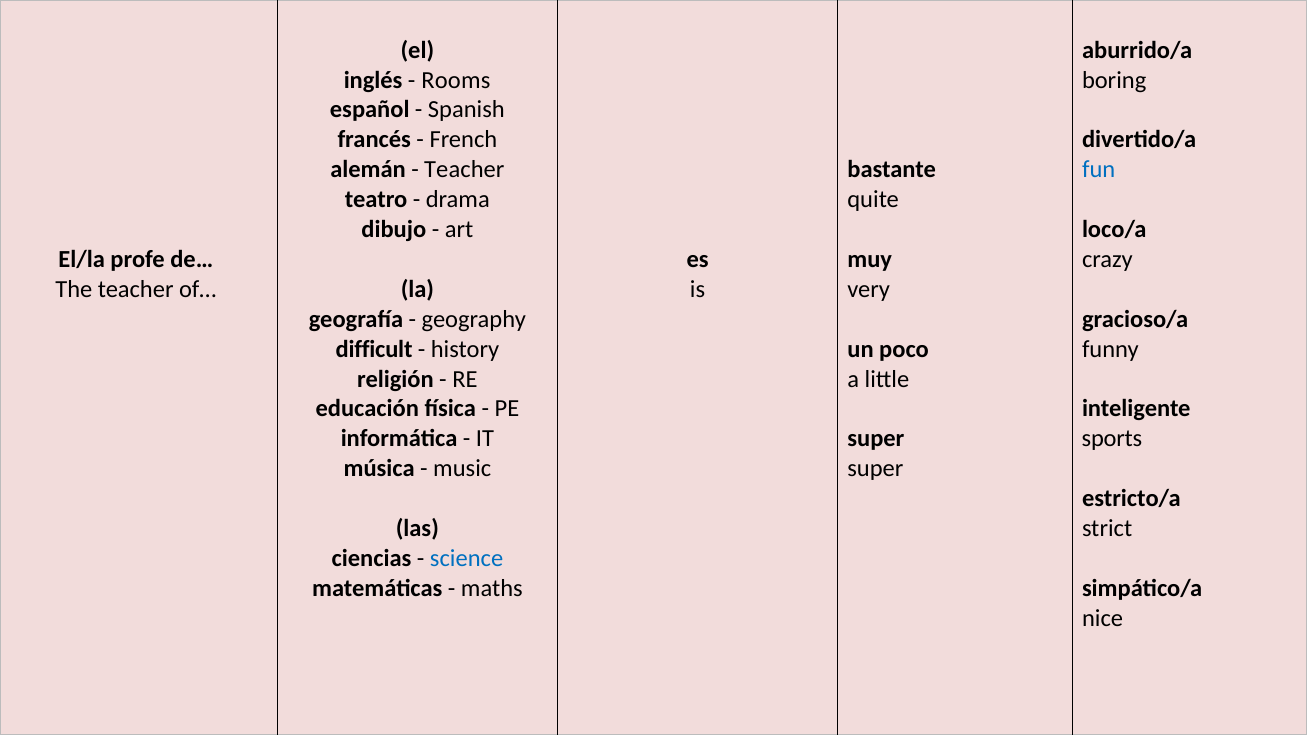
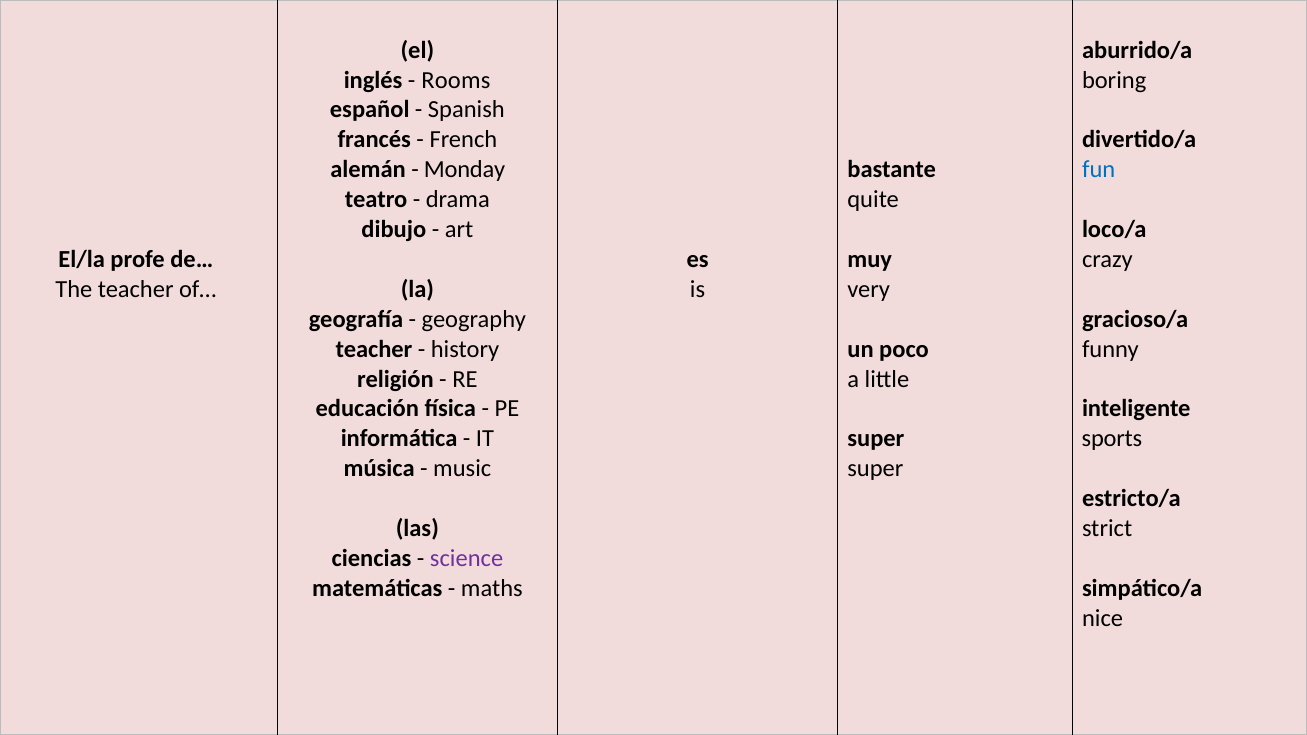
Teacher: Teacher -> Monday (465, 170)
difficult: difficult -> teacher (374, 349)
science colour: blue -> purple (467, 559)
